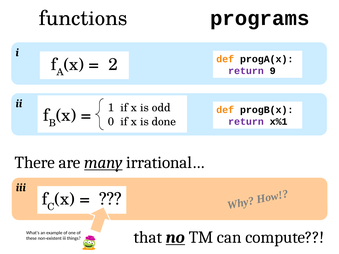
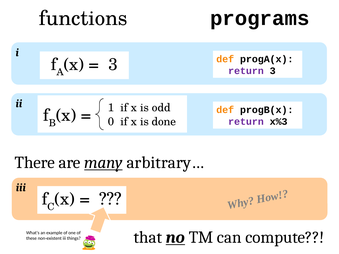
2: 2 -> 3 (113, 65)
return 9: 9 -> 3 (273, 71)
x%1: x%1 -> x%3 (279, 122)
irrational…: irrational… -> arbitrary… (165, 163)
